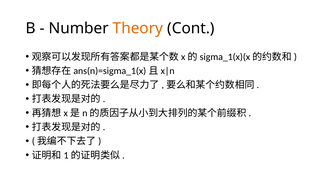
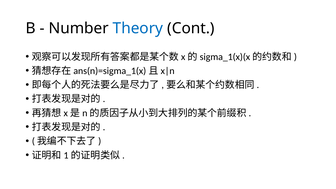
Theory colour: orange -> blue (138, 28)
